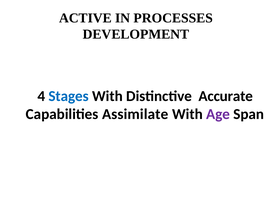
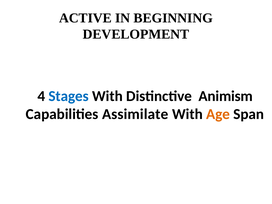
PROCESSES: PROCESSES -> BEGINNING (173, 18)
Accurate: Accurate -> Animism (226, 96)
Age colour: purple -> orange (218, 114)
